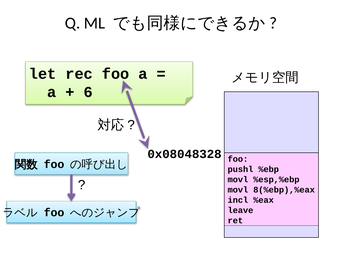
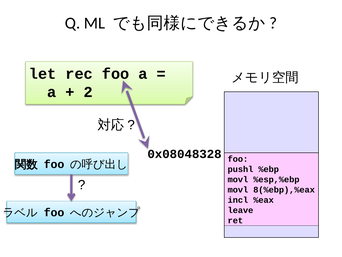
6: 6 -> 2 (88, 92)
